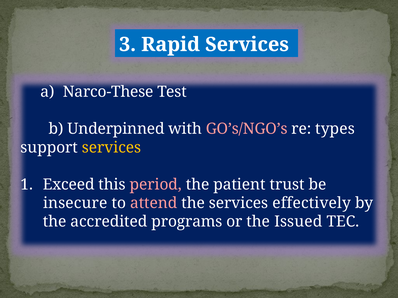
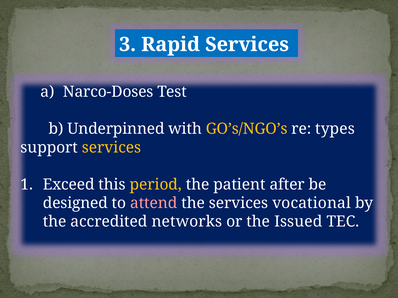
Narco-These: Narco-These -> Narco-Doses (108, 92)
GO’s/NGO’s colour: pink -> yellow (247, 129)
period colour: pink -> yellow (156, 185)
trust: trust -> after (287, 185)
insecure: insecure -> designed (75, 203)
effectively: effectively -> vocational (312, 203)
programs: programs -> networks (187, 222)
